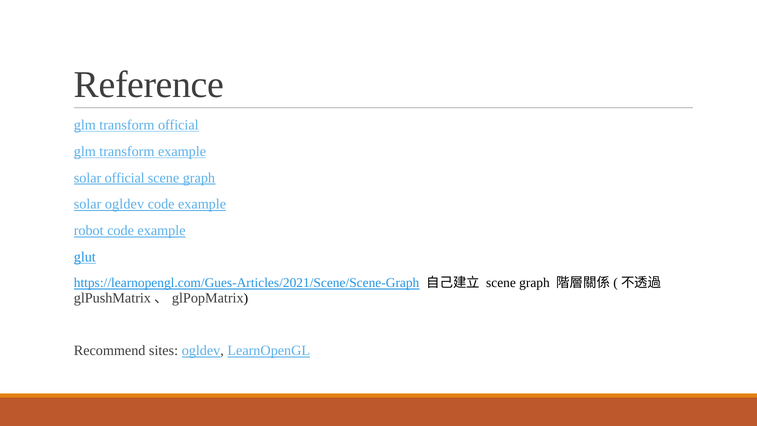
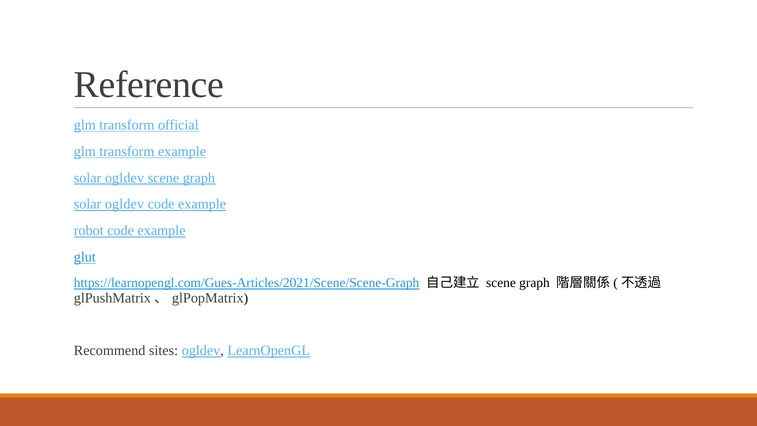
official: official -> ogldev (125, 178)
